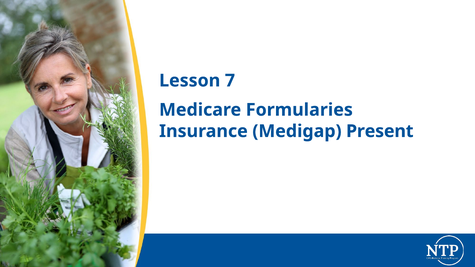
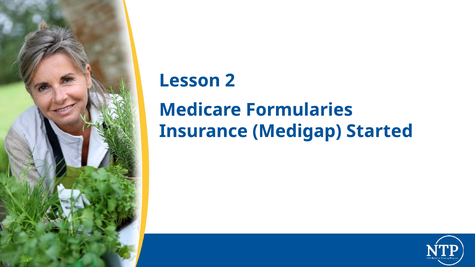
7: 7 -> 2 (230, 81)
Present: Present -> Started (380, 131)
